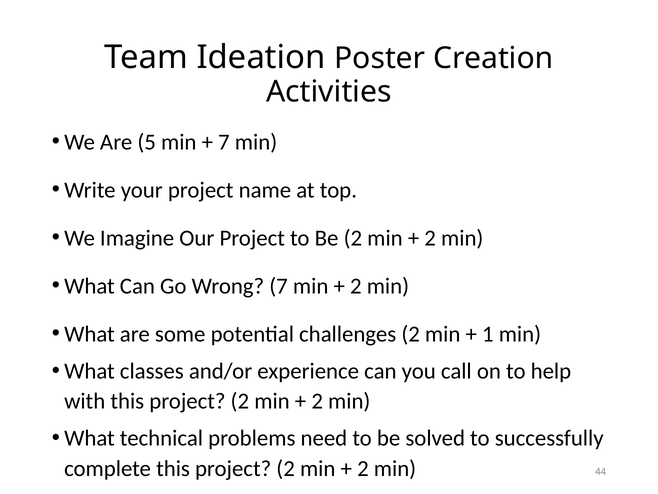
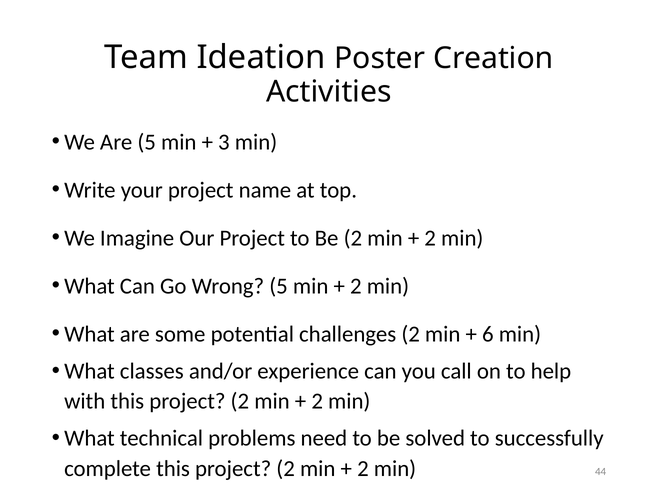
7: 7 -> 3 (224, 142)
Wrong 7: 7 -> 5 (279, 286)
1: 1 -> 6 (488, 334)
